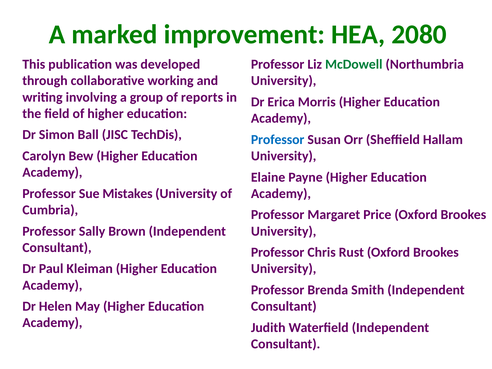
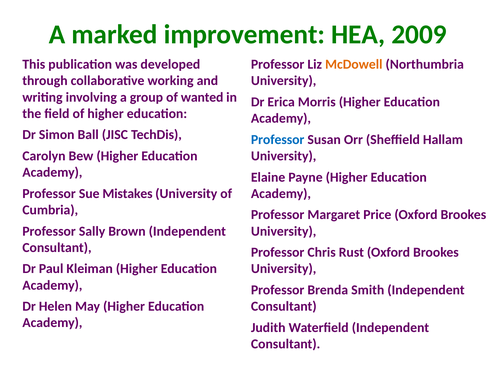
2080: 2080 -> 2009 (419, 35)
McDowell colour: green -> orange (354, 64)
reports: reports -> wanted (202, 97)
